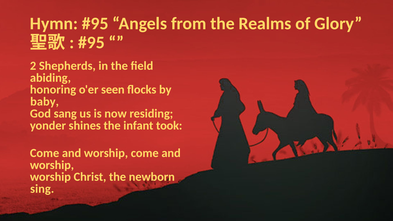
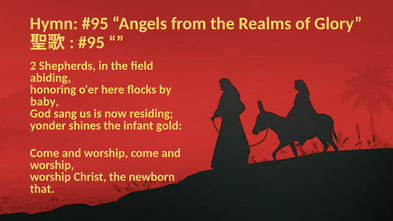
seen: seen -> here (113, 90)
took: took -> gold (169, 126)
sing: sing -> that (42, 189)
